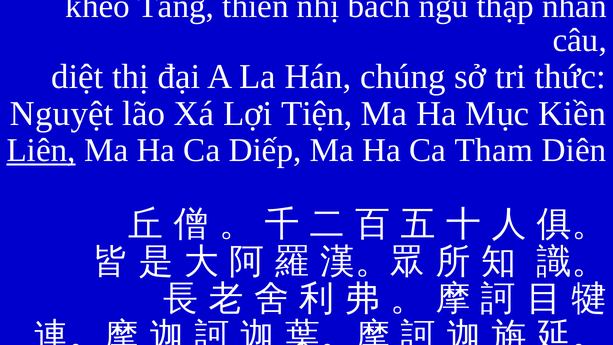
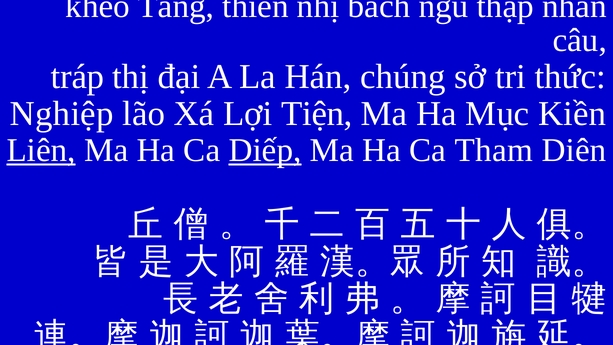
diệt: diệt -> tráp (78, 77)
Nguyệt: Nguyệt -> Nghiệp (62, 114)
Diếp underline: none -> present (265, 150)
